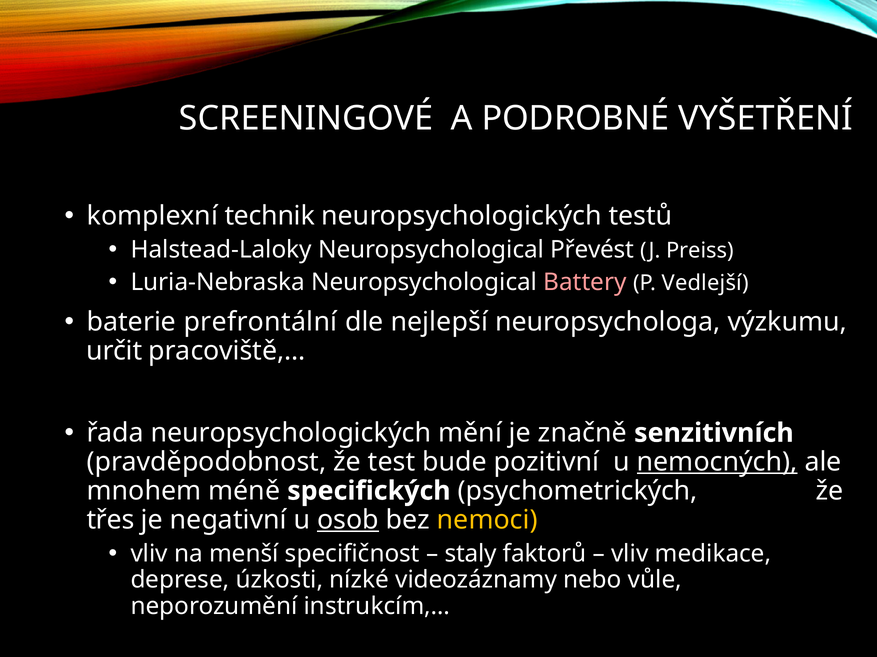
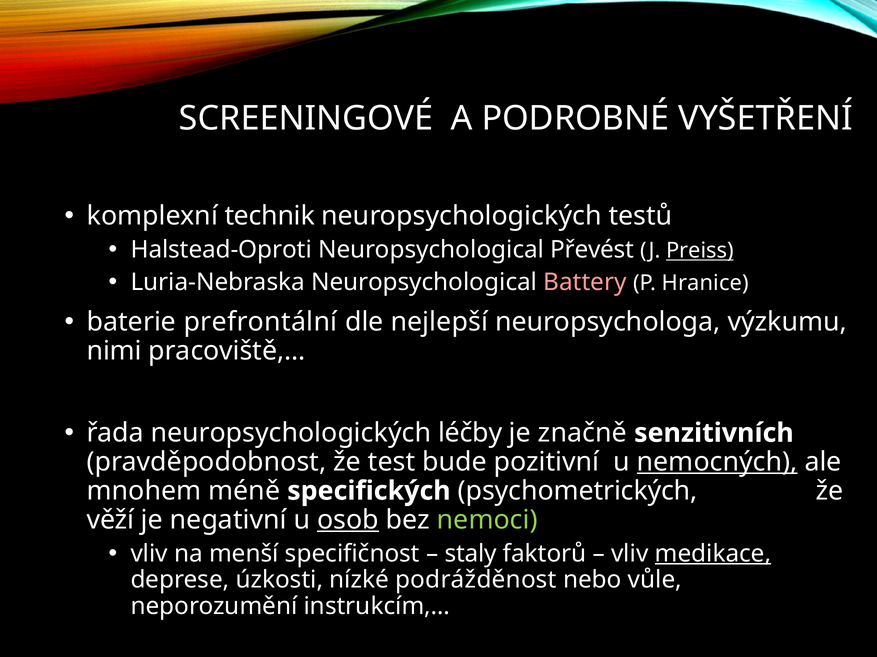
Halstead-Laloky: Halstead-Laloky -> Halstead-Oproti (221, 250)
Preiss underline: none -> present (700, 251)
Vedlejší: Vedlejší -> Hranice (705, 283)
určit: určit -> nimi (114, 351)
mění: mění -> léčby (470, 433)
třes: třes -> věží (110, 520)
nemoci colour: yellow -> light green (487, 520)
medikace underline: none -> present (713, 554)
videozáznamy: videozáznamy -> podrážděnost (476, 580)
